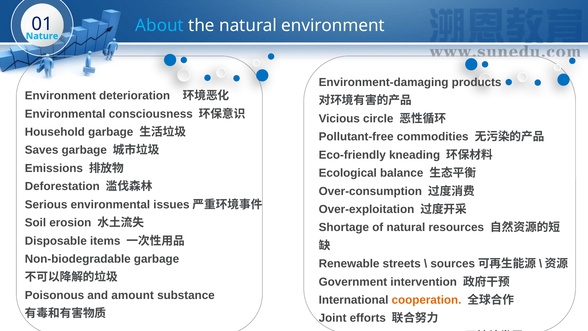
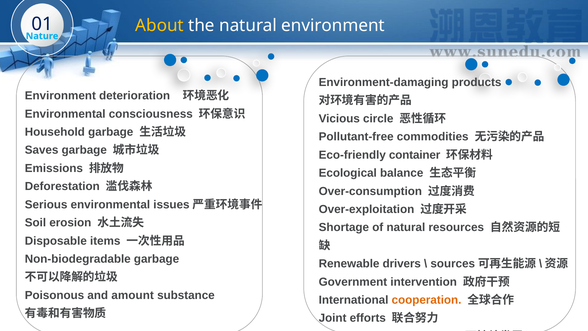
About colour: light blue -> yellow (159, 26)
kneading: kneading -> container (415, 155)
streets: streets -> drivers (402, 264)
